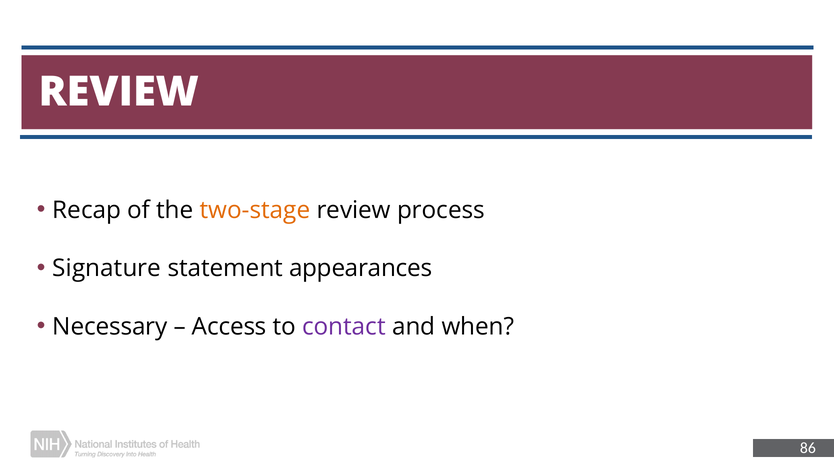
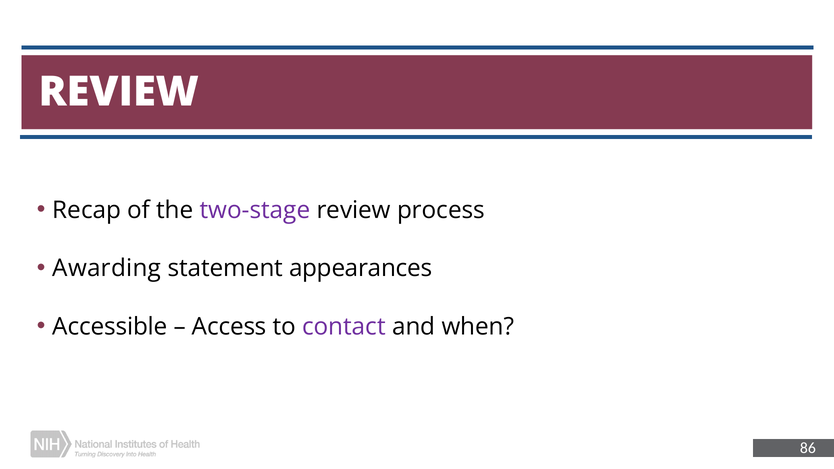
two-stage colour: orange -> purple (255, 210)
Signature: Signature -> Awarding (107, 268)
Necessary: Necessary -> Accessible (110, 327)
